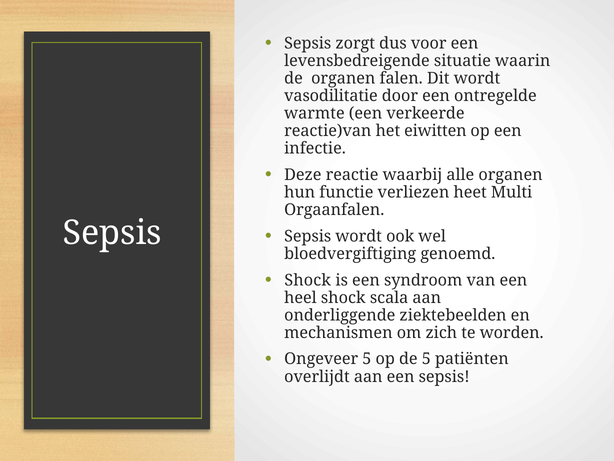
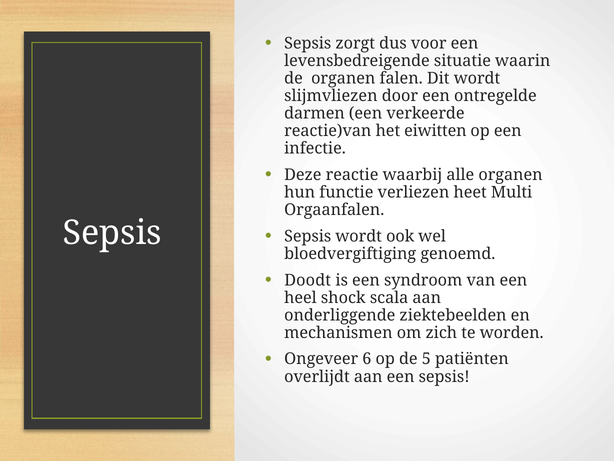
vasodilitatie: vasodilitatie -> slijmvliezen (331, 96)
warmte: warmte -> darmen (315, 113)
Shock: Shock -> Doodt (308, 280)
Ongeveer 5: 5 -> 6 (367, 359)
